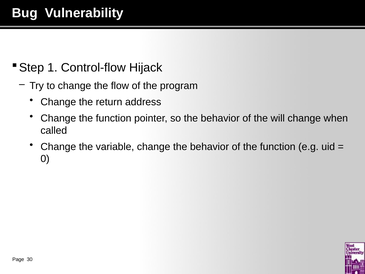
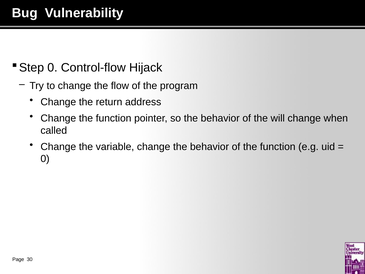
1: 1 -> 0 (52, 68)
